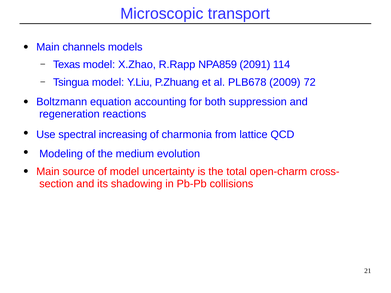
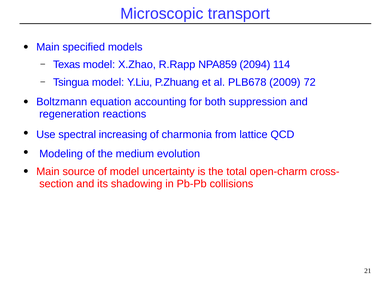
channels: channels -> specified (84, 47)
2091: 2091 -> 2094 (255, 65)
